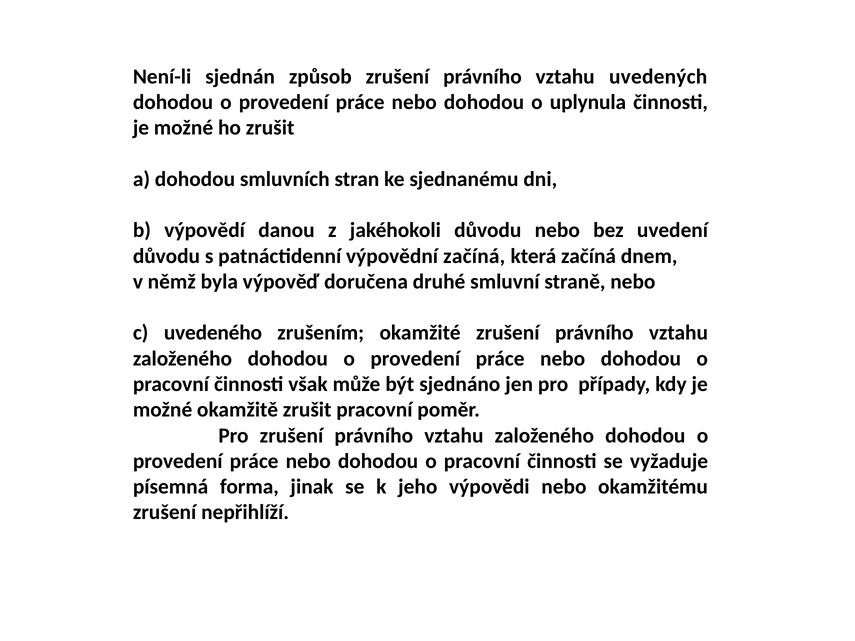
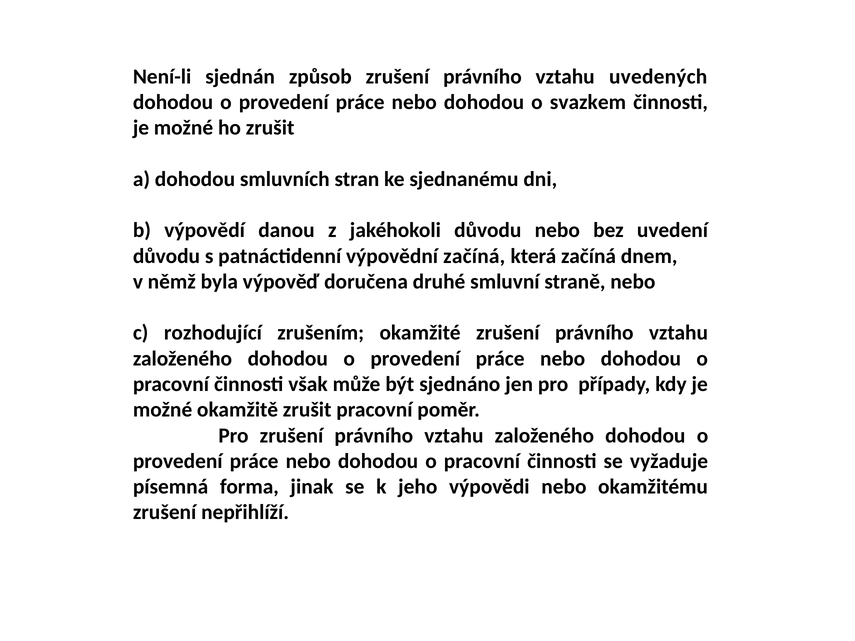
uplynula: uplynula -> svazkem (588, 102)
uvedeného: uvedeného -> rozhodující (213, 333)
